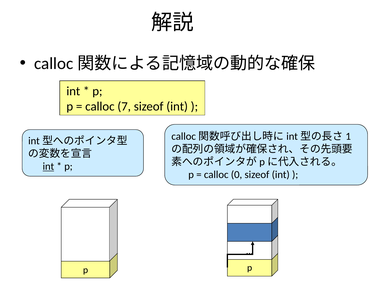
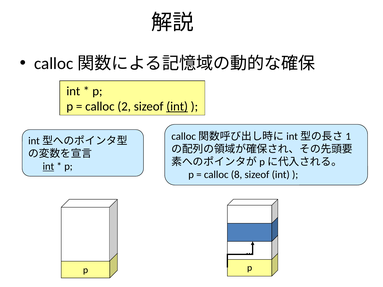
7: 7 -> 2 (124, 107)
int underline: none -> present (177, 107)
0: 0 -> 8 (237, 175)
